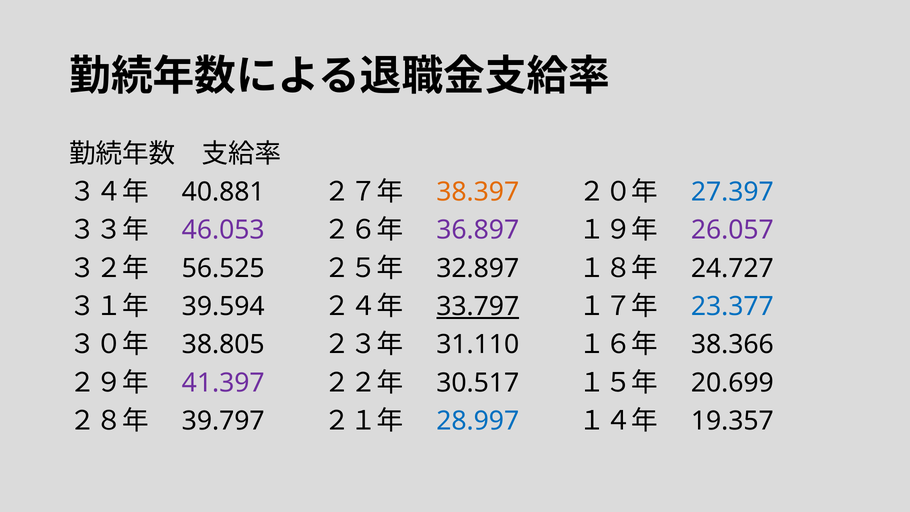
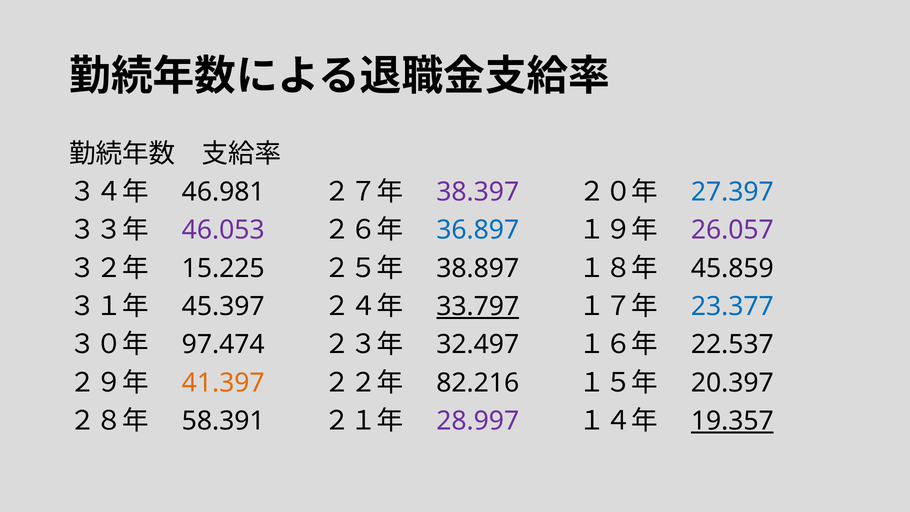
40.881: 40.881 -> 46.981 (223, 192)
38.397 colour: orange -> purple (478, 192)
36.897 colour: purple -> blue (478, 230)
56.525: 56.525 -> 15.225 (223, 268)
32.897: 32.897 -> 38.897 (478, 268)
24.727: 24.727 -> 45.859 (732, 268)
39.594: 39.594 -> 45.397 (223, 306)
38.805: 38.805 -> 97.474 (223, 345)
31.110: 31.110 -> 32.497 (478, 345)
38.366: 38.366 -> 22.537 (732, 345)
41.397 colour: purple -> orange (223, 383)
30.517: 30.517 -> 82.216 (478, 383)
20.699: 20.699 -> 20.397 (732, 383)
39.797: 39.797 -> 58.391 (223, 421)
28.997 colour: blue -> purple (478, 421)
19.357 underline: none -> present (732, 421)
